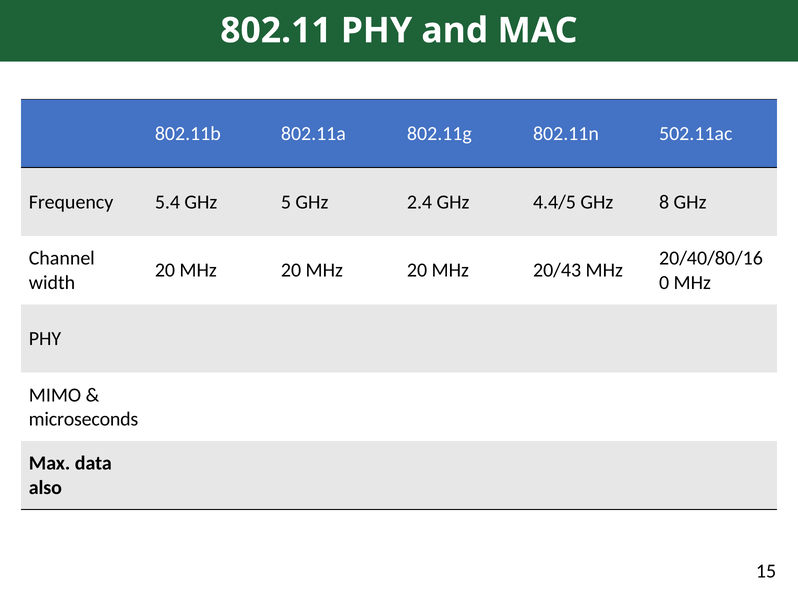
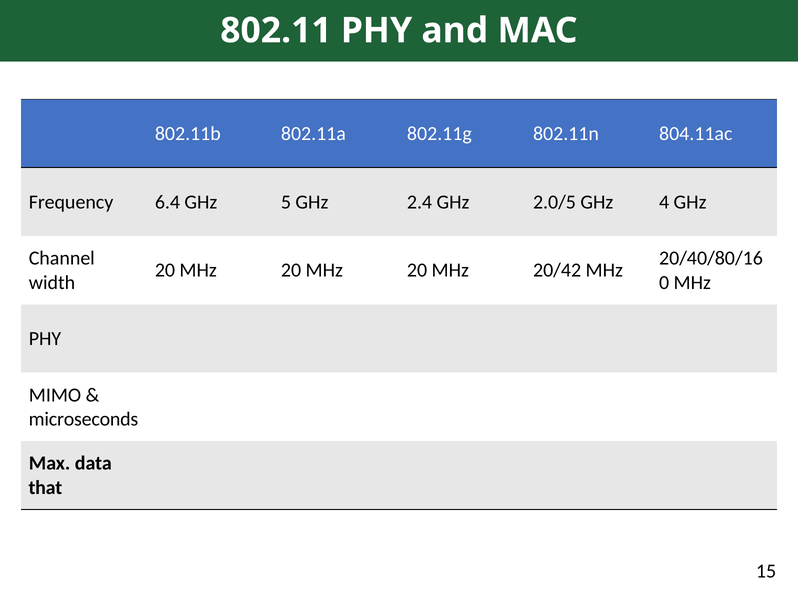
502.11ac: 502.11ac -> 804.11ac (696, 134)
5.4: 5.4 -> 6.4 (167, 202)
4.4/5: 4.4/5 -> 2.0/5 (554, 202)
8: 8 -> 4 (664, 202)
20/43: 20/43 -> 20/42 (557, 271)
also: also -> that (45, 488)
